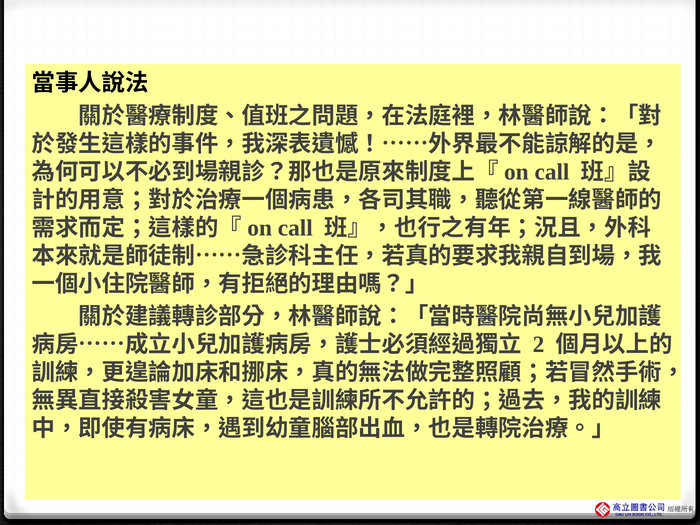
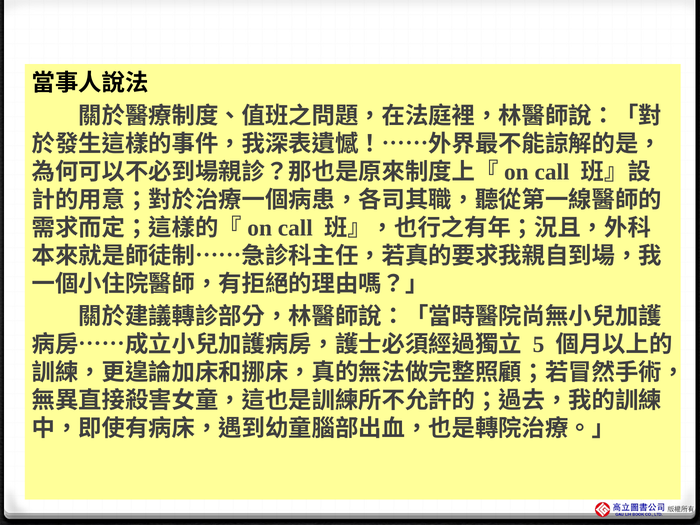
2: 2 -> 5 (538, 345)
